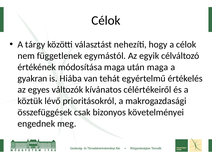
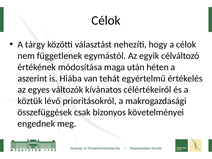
után maga: maga -> héten (158, 67)
gyakran: gyakran -> aszerint (32, 78)
